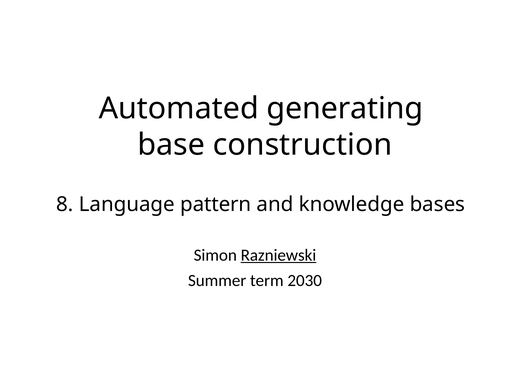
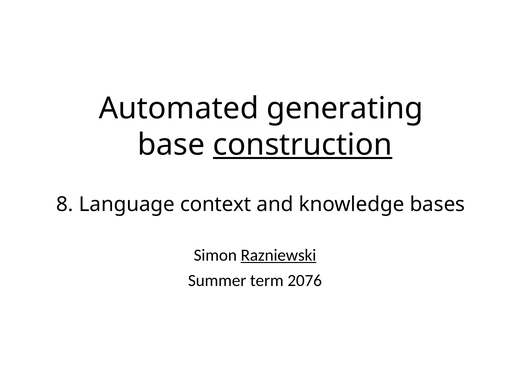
construction underline: none -> present (303, 145)
pattern: pattern -> context (216, 205)
2030: 2030 -> 2076 (305, 281)
